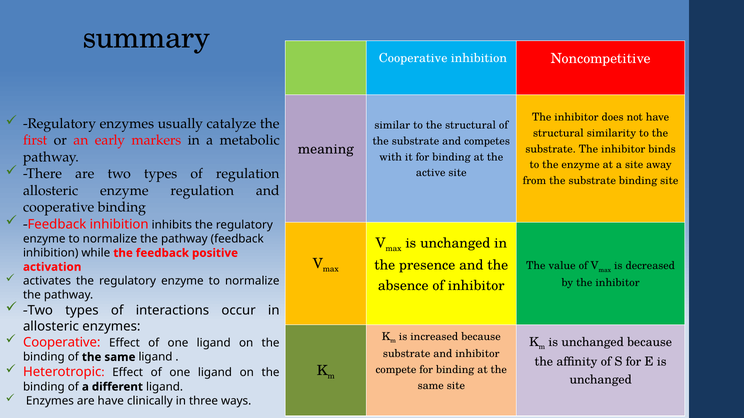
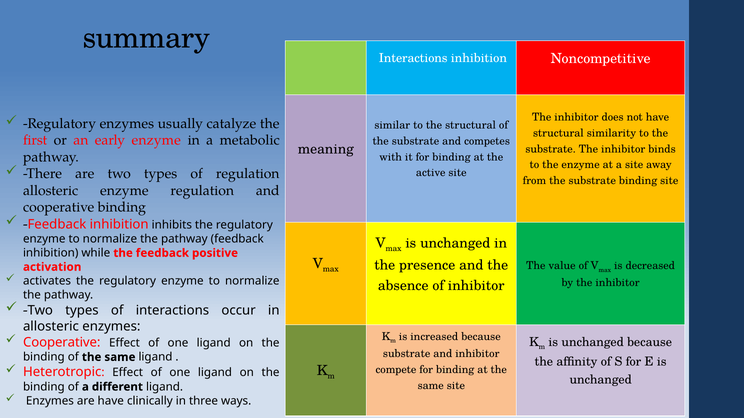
Cooperative: Cooperative -> Interactions (413, 58)
early markers: markers -> enzyme (156, 140)
